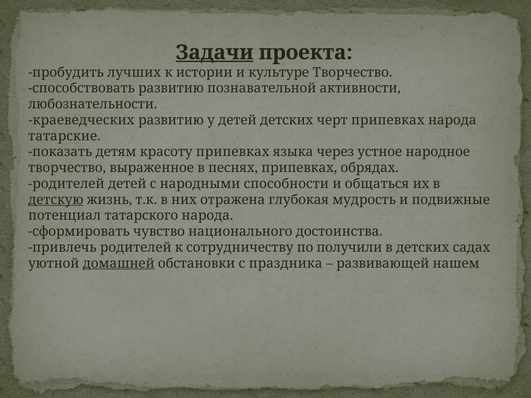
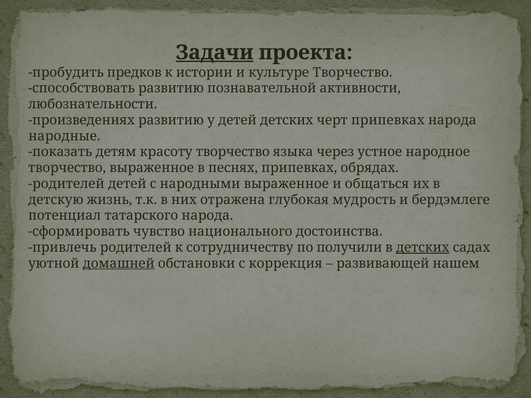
лучших: лучших -> предков (134, 72)
краеведческих: краеведческих -> произведениях (81, 120)
татарские: татарские -> народные (64, 136)
красоту припевках: припевках -> творчество (233, 152)
народными способности: способности -> выраженное (286, 184)
детскую underline: present -> none (56, 200)
подвижные: подвижные -> бердэмлеге (451, 200)
детских underline: none -> present (423, 248)
праздника: праздника -> коррекция (286, 264)
